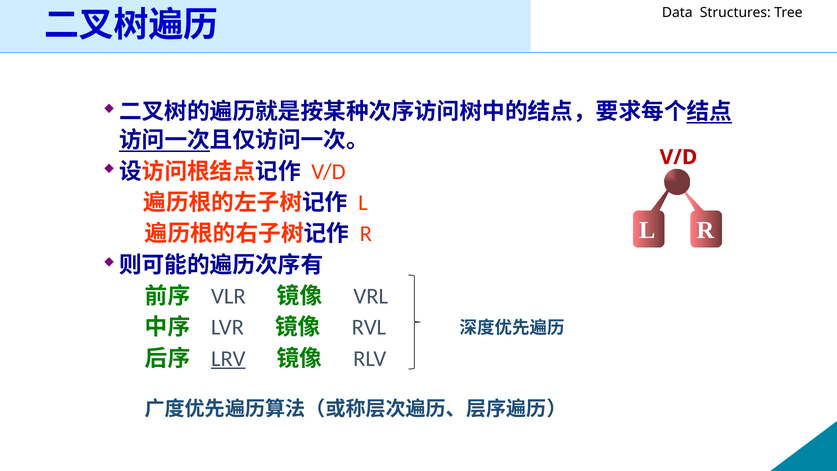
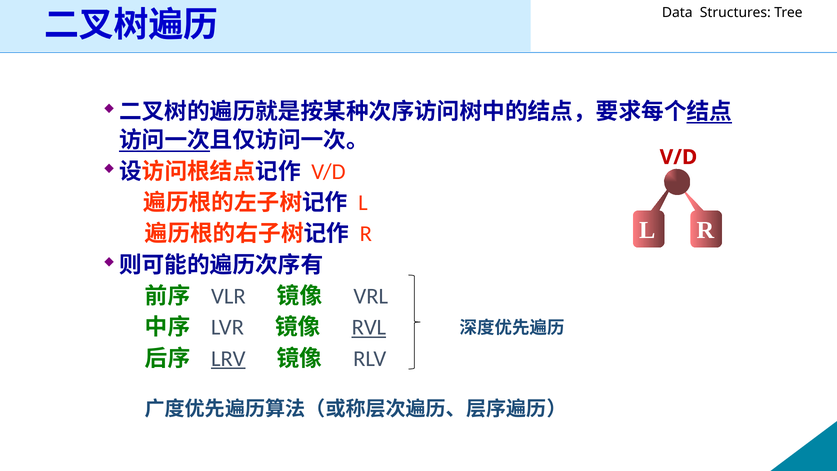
RVL underline: none -> present (369, 327)
